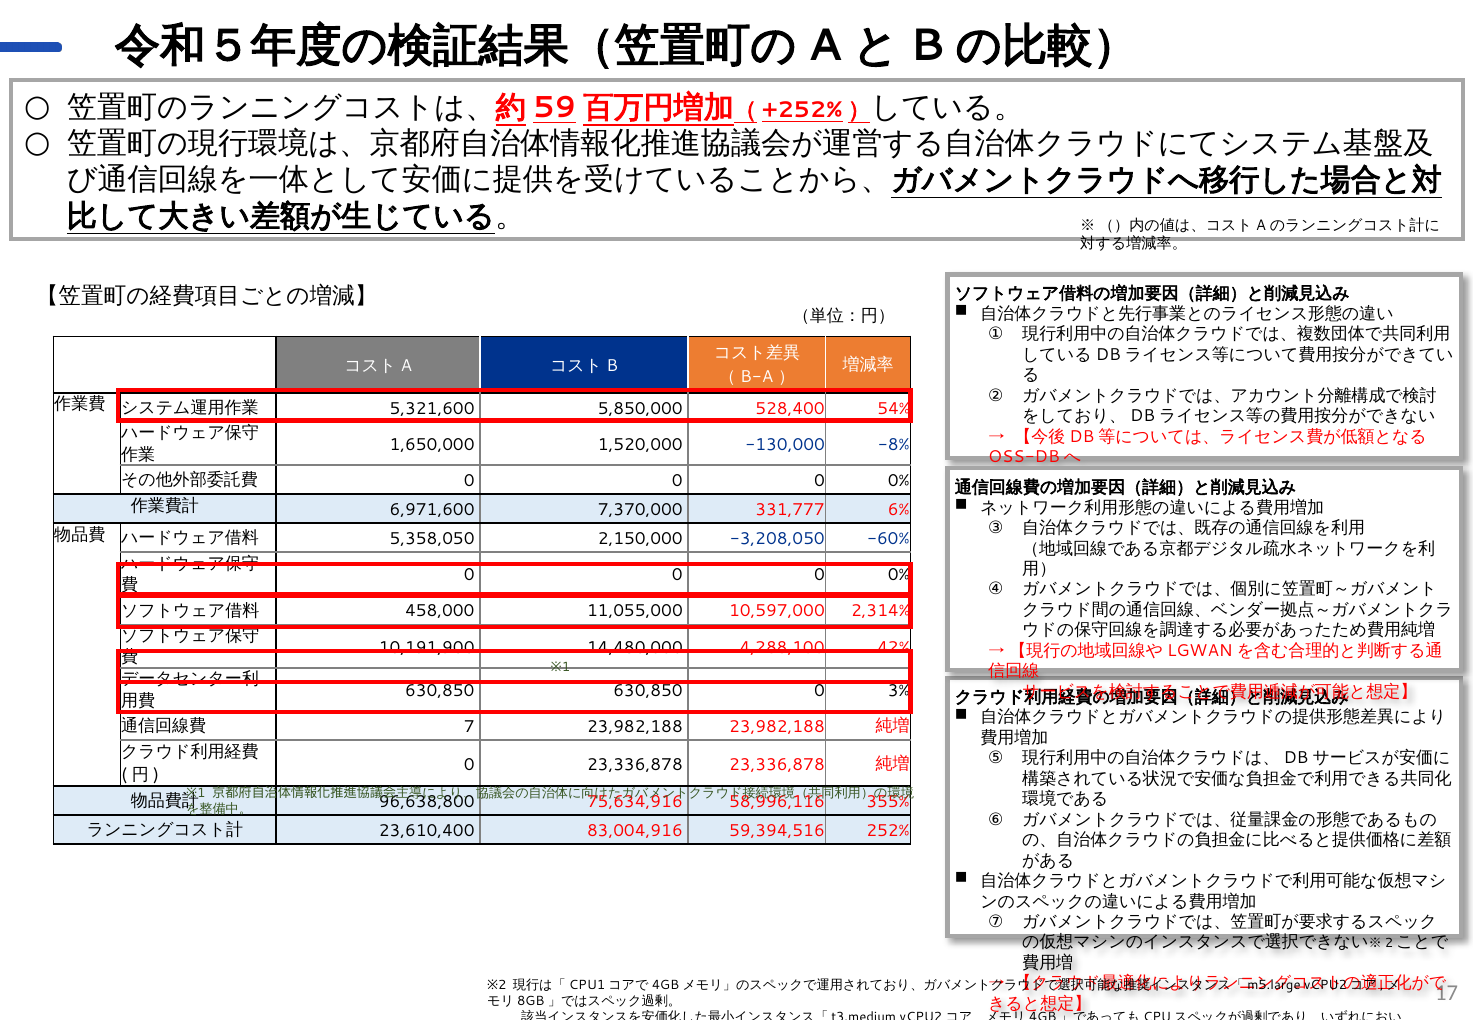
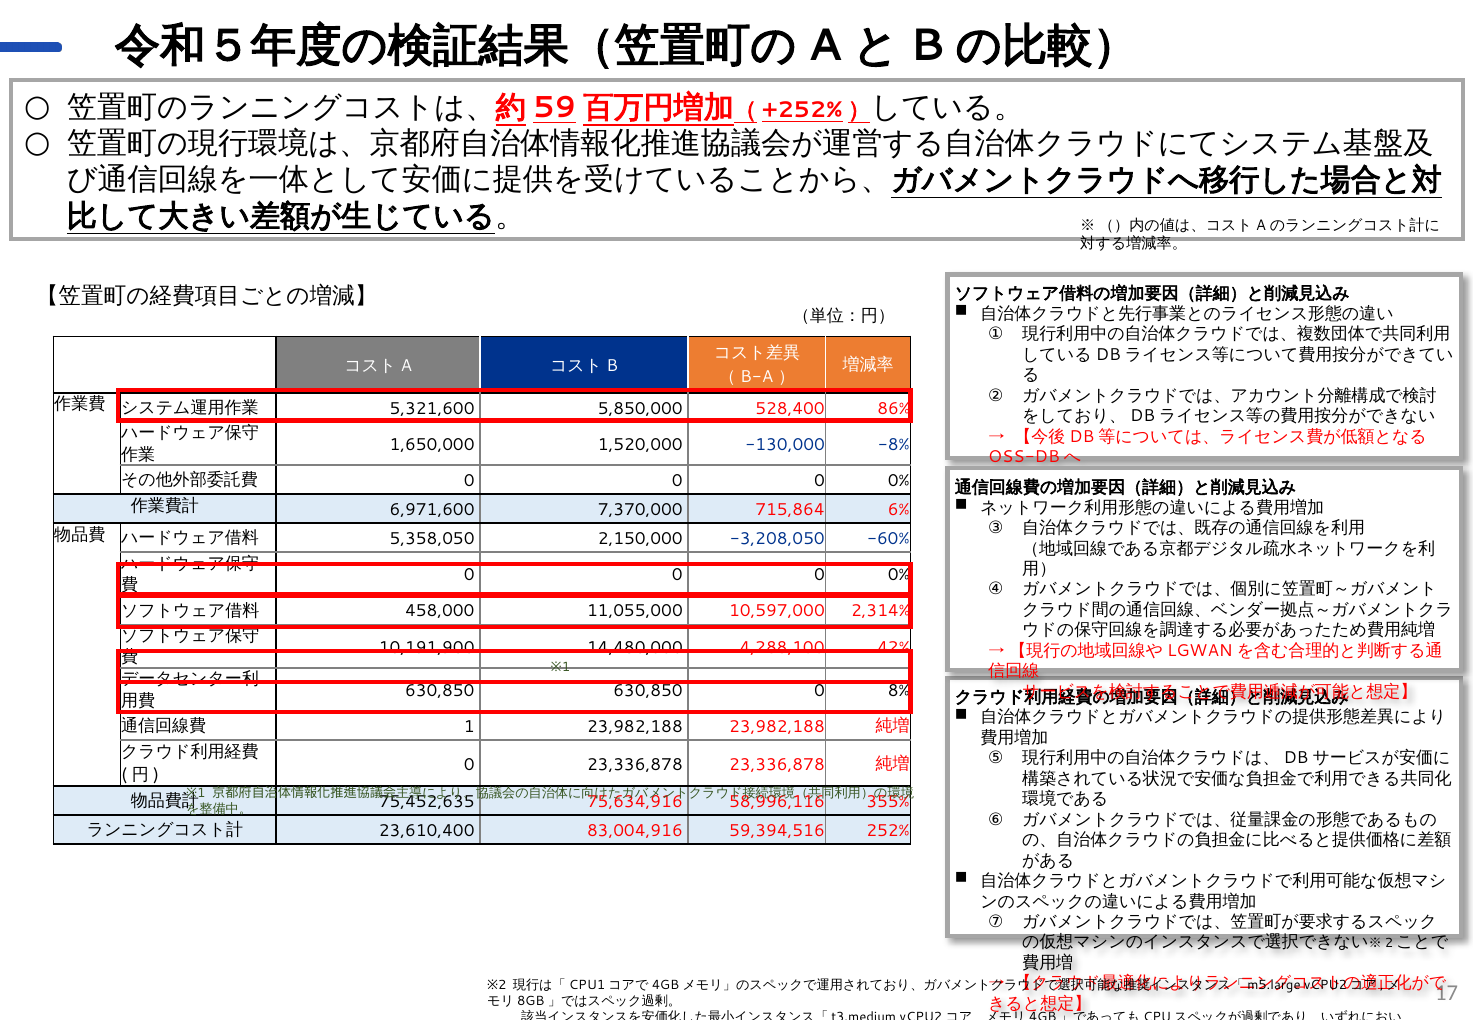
54%: 54% -> 86% (894, 409)
331,777: 331,777 -> 715,864 (790, 510)
3%: 3% -> 8% (899, 691)
7: 7 -> 1 (469, 727)
96,638,800: 96,638,800 -> 75,452,635 (427, 802)
